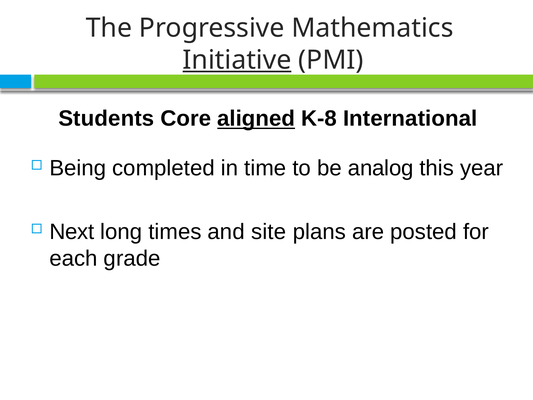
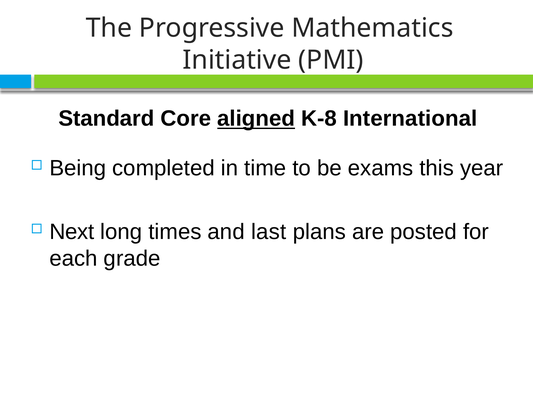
Initiative underline: present -> none (237, 60)
Students: Students -> Standard (106, 119)
analog: analog -> exams (381, 168)
site: site -> last (269, 232)
